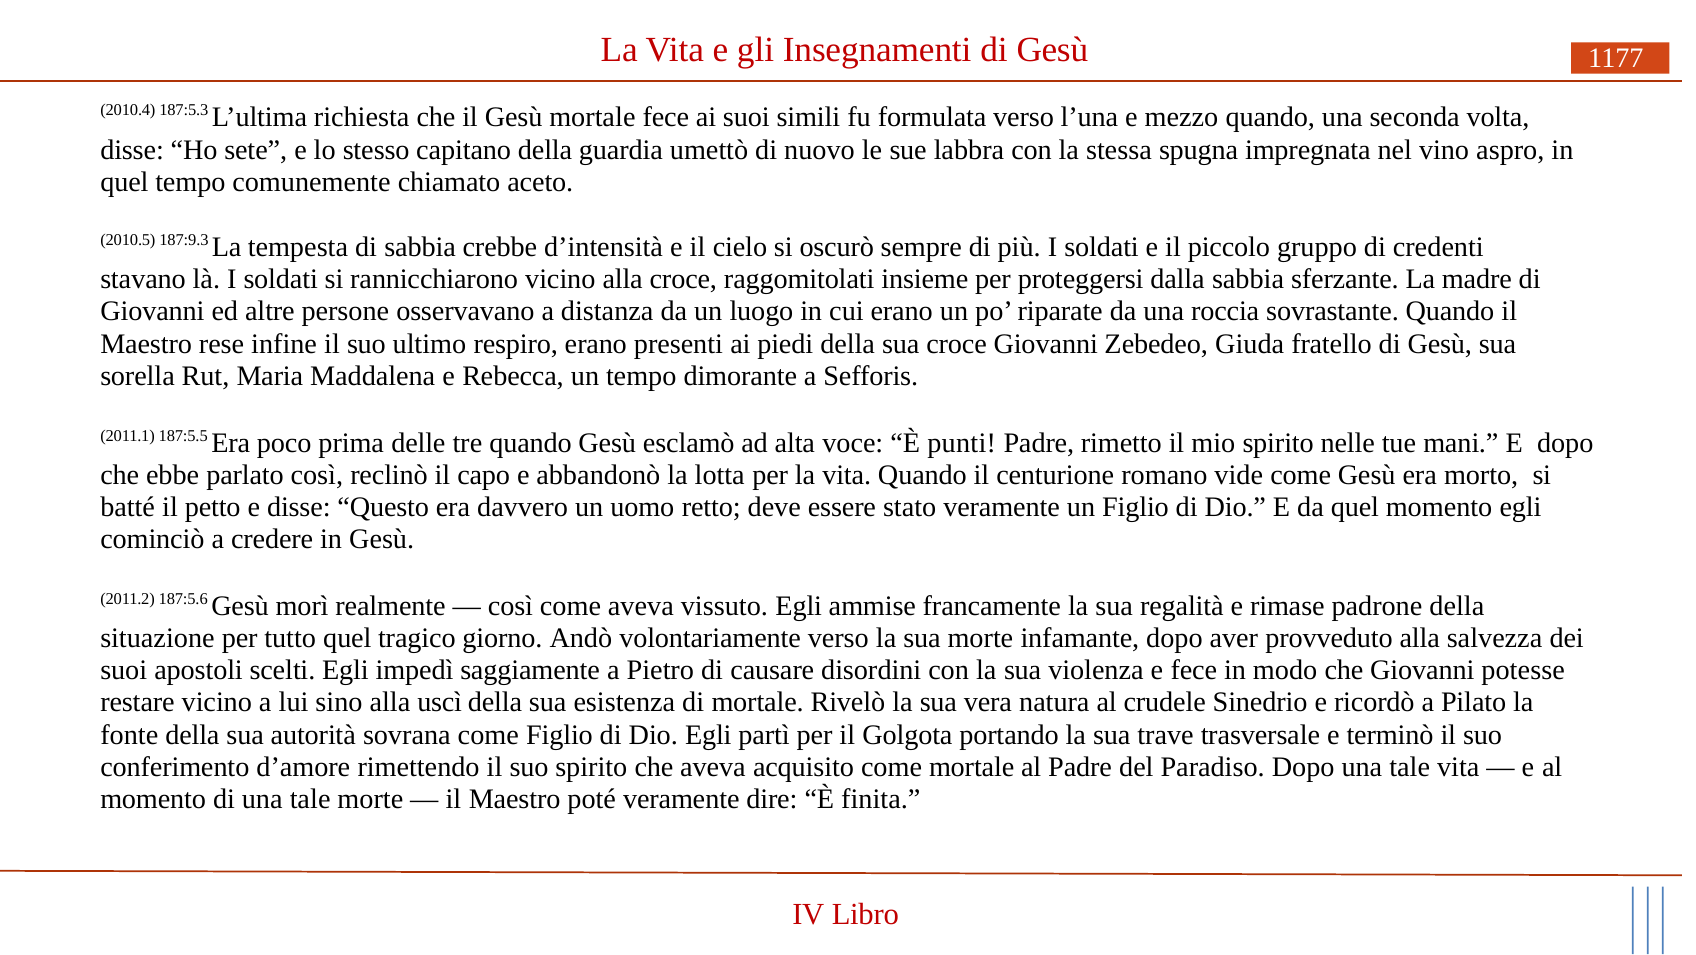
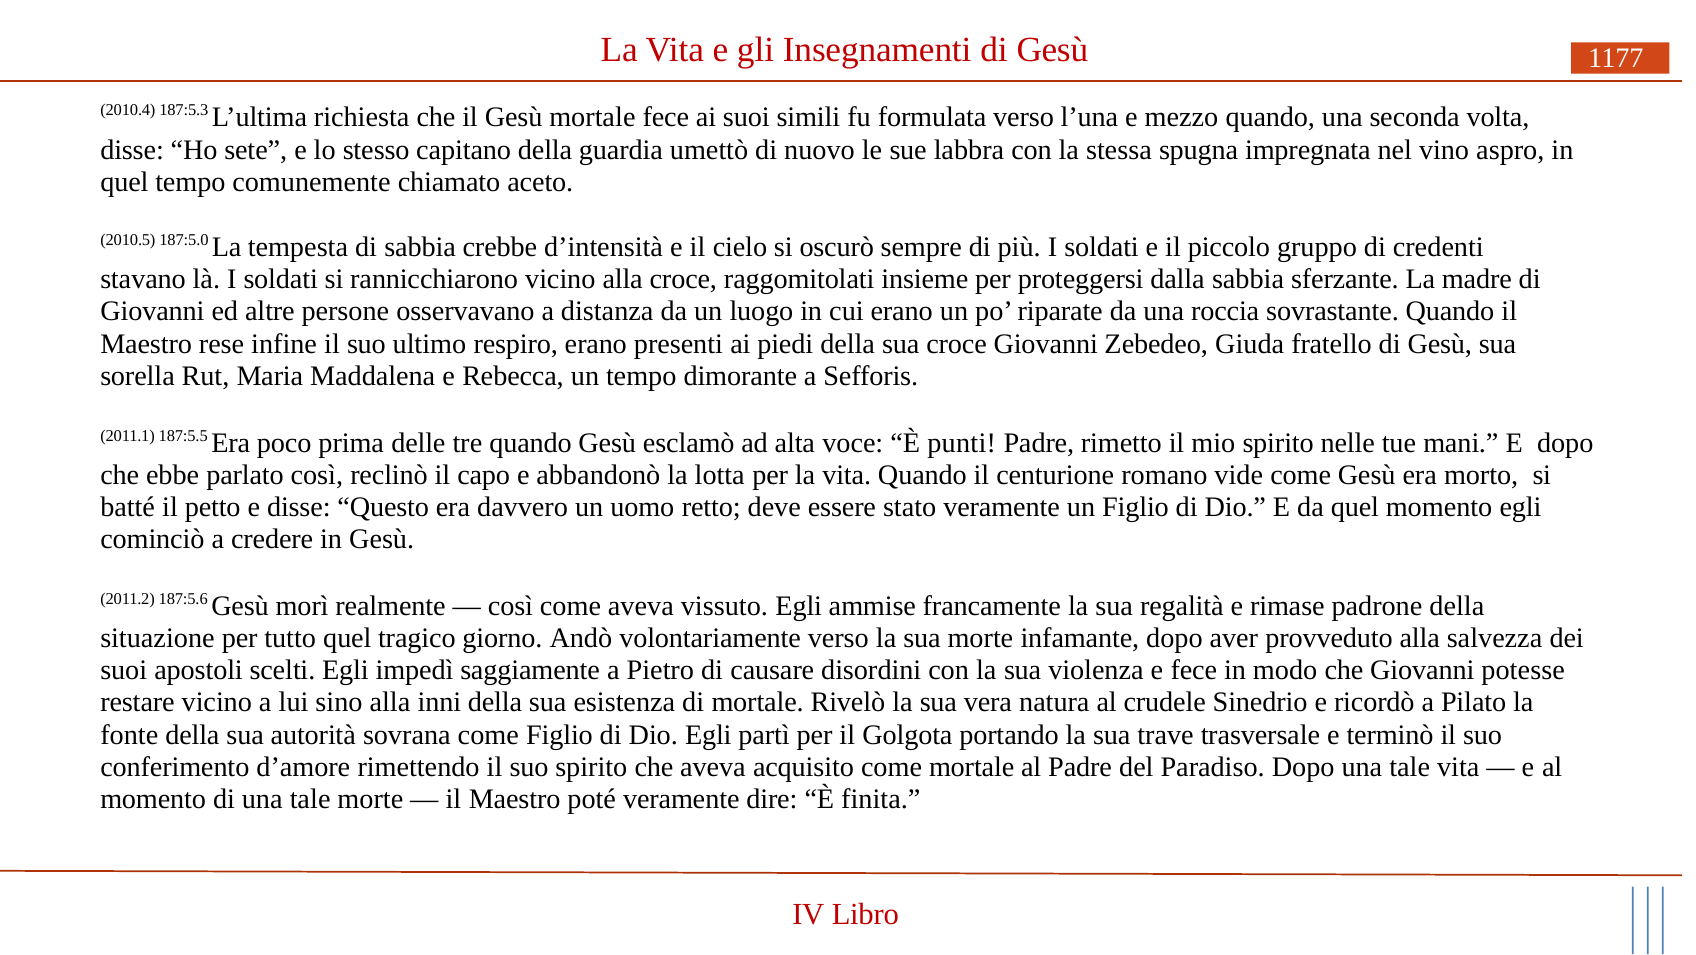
187:9.3: 187:9.3 -> 187:5.0 (184, 240)
uscì: uscì -> inni (440, 703)
